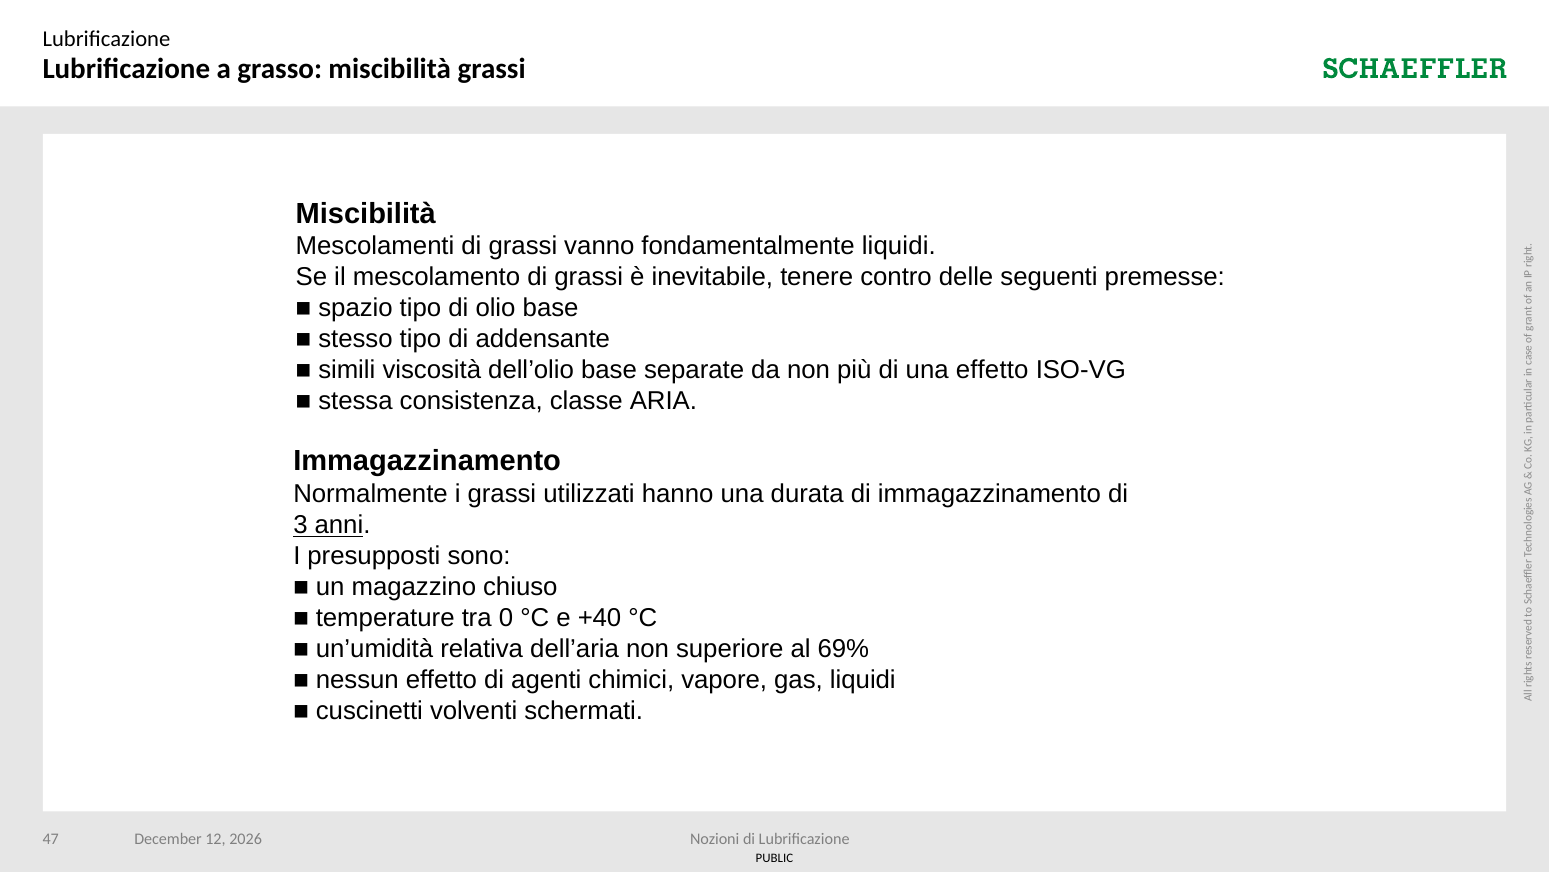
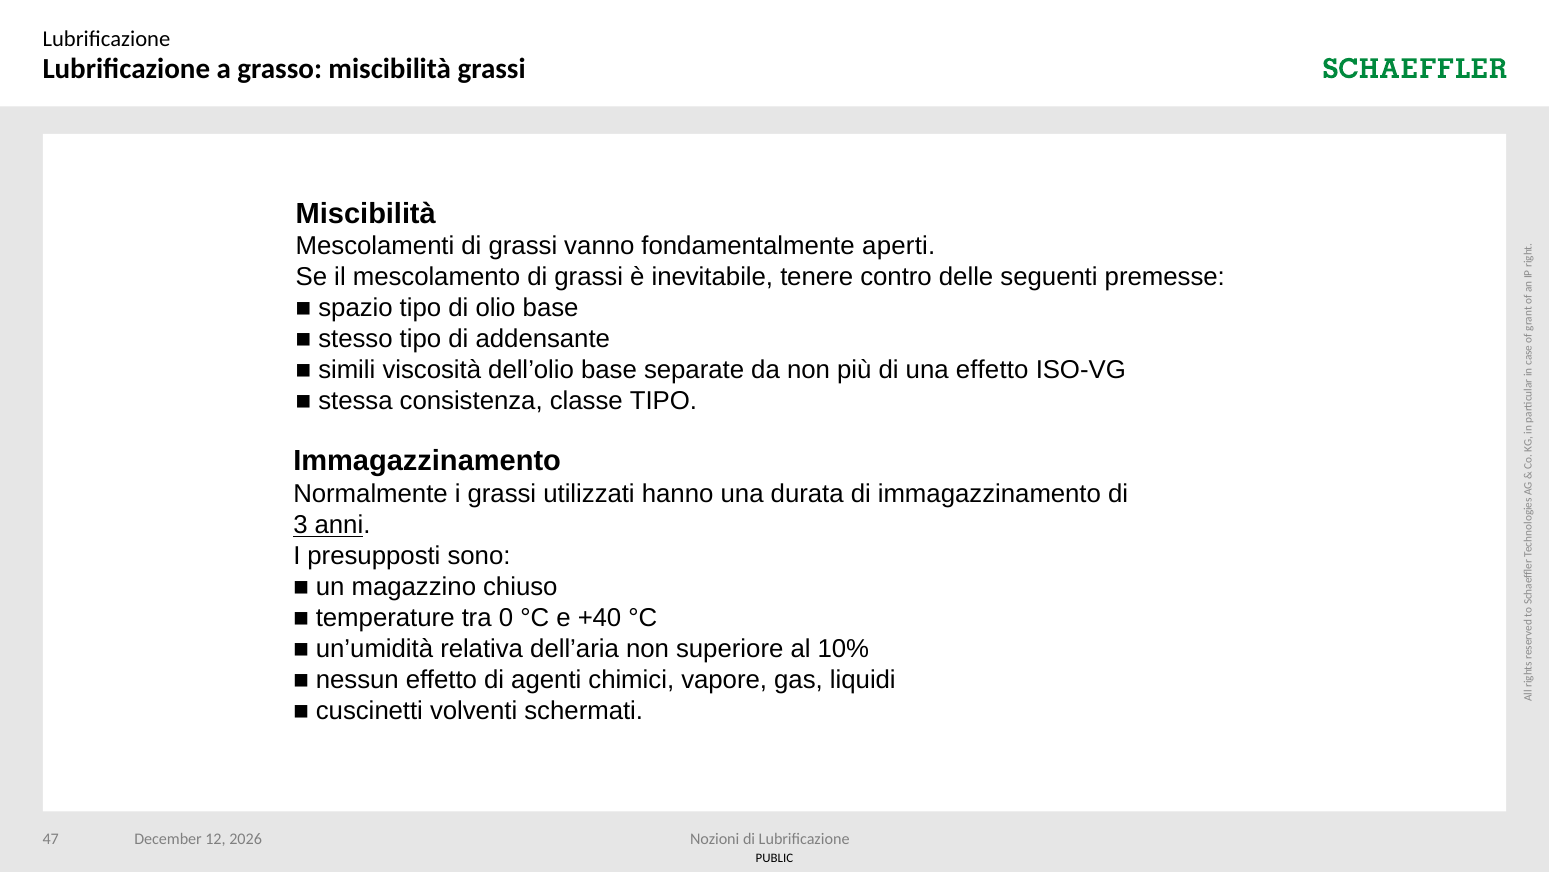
fondamentalmente liquidi: liquidi -> aperti (899, 246)
classe ARIA: ARIA -> TIPO (663, 401)
69%: 69% -> 10% (843, 648)
